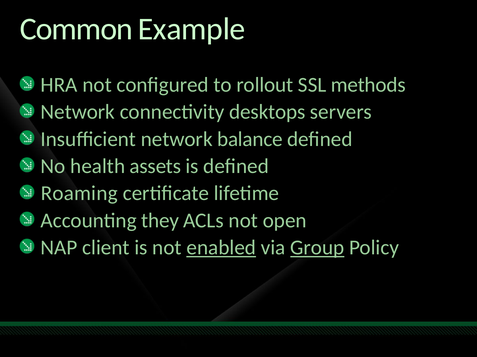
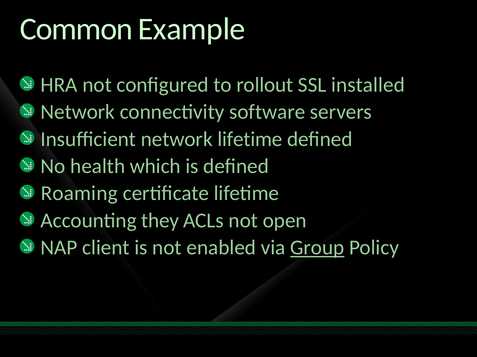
methods: methods -> installed (368, 85)
desktops: desktops -> software (267, 112)
network balance: balance -> lifetime (250, 139)
assets: assets -> which (155, 167)
enabled underline: present -> none (221, 248)
